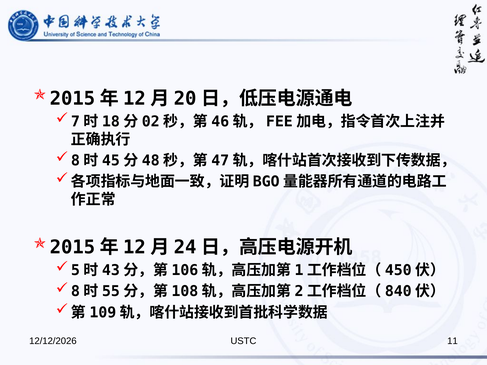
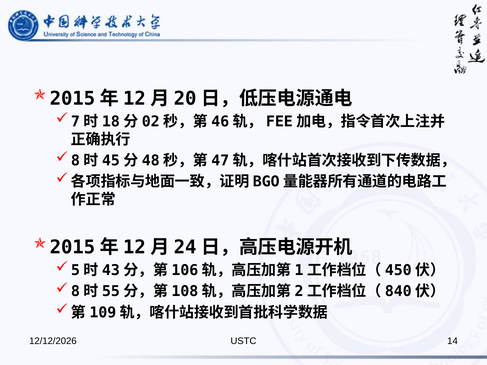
11: 11 -> 14 (453, 341)
